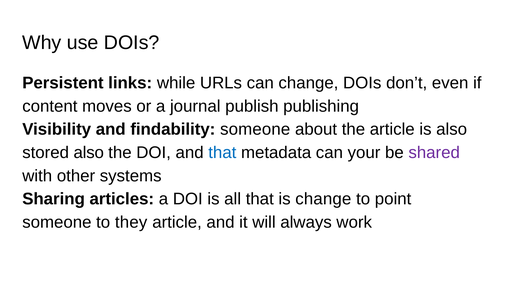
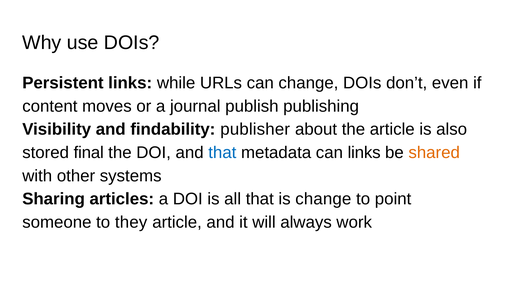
findability someone: someone -> publisher (255, 129)
stored also: also -> final (89, 153)
can your: your -> links (364, 153)
shared colour: purple -> orange (434, 153)
